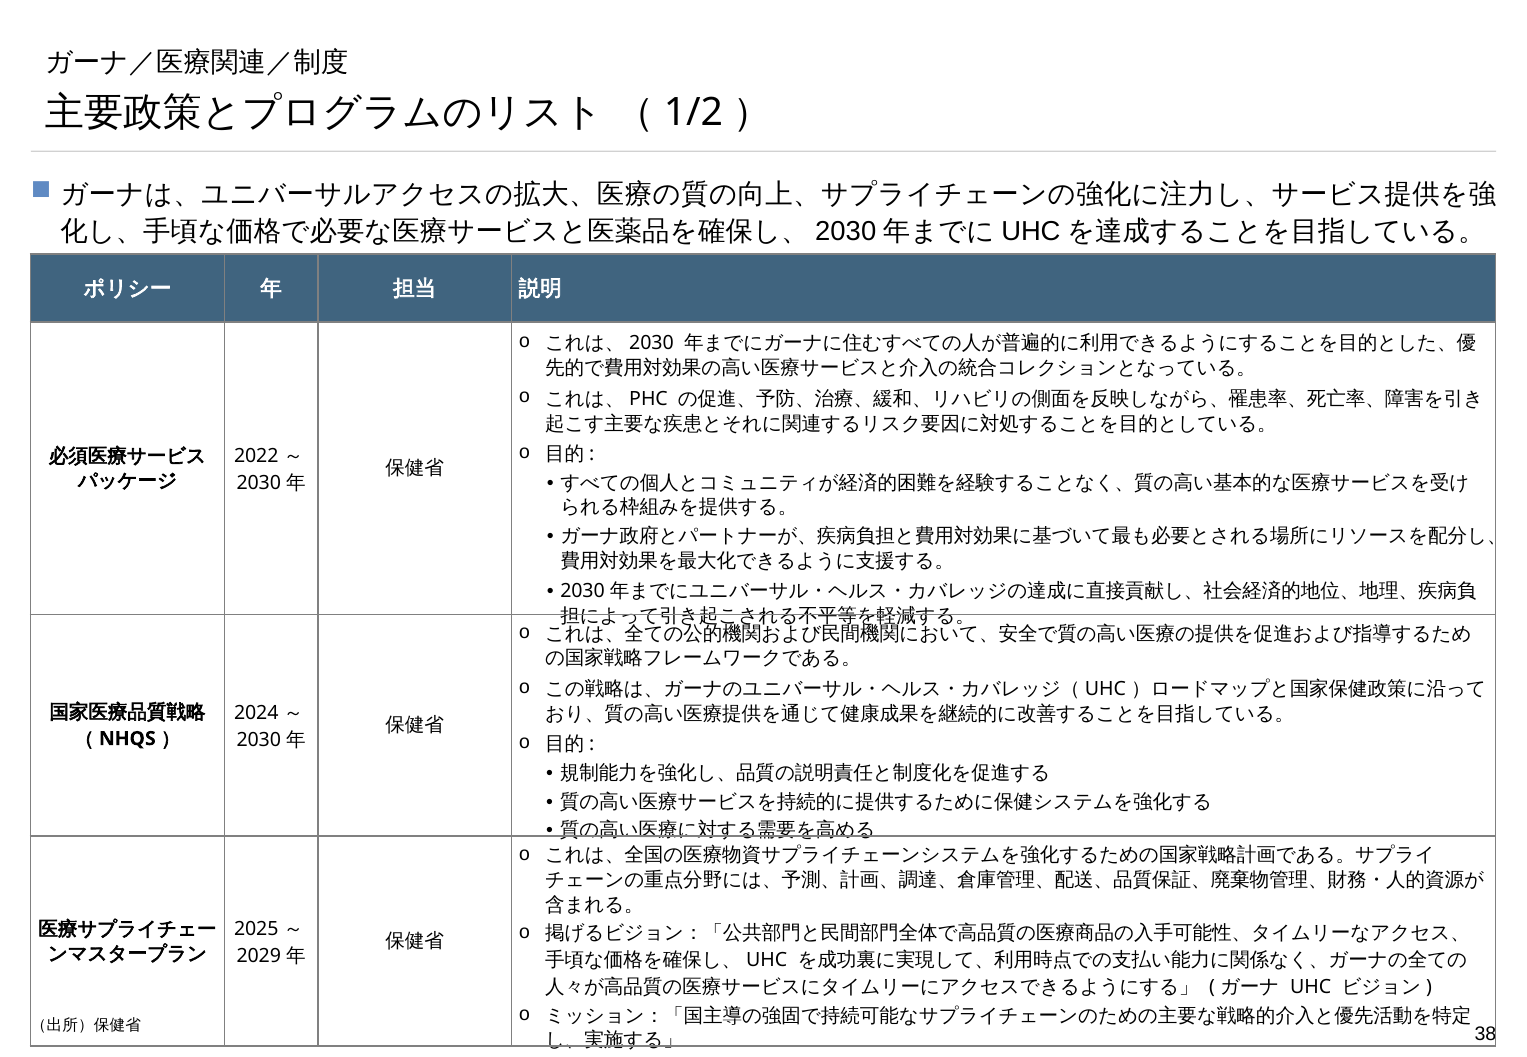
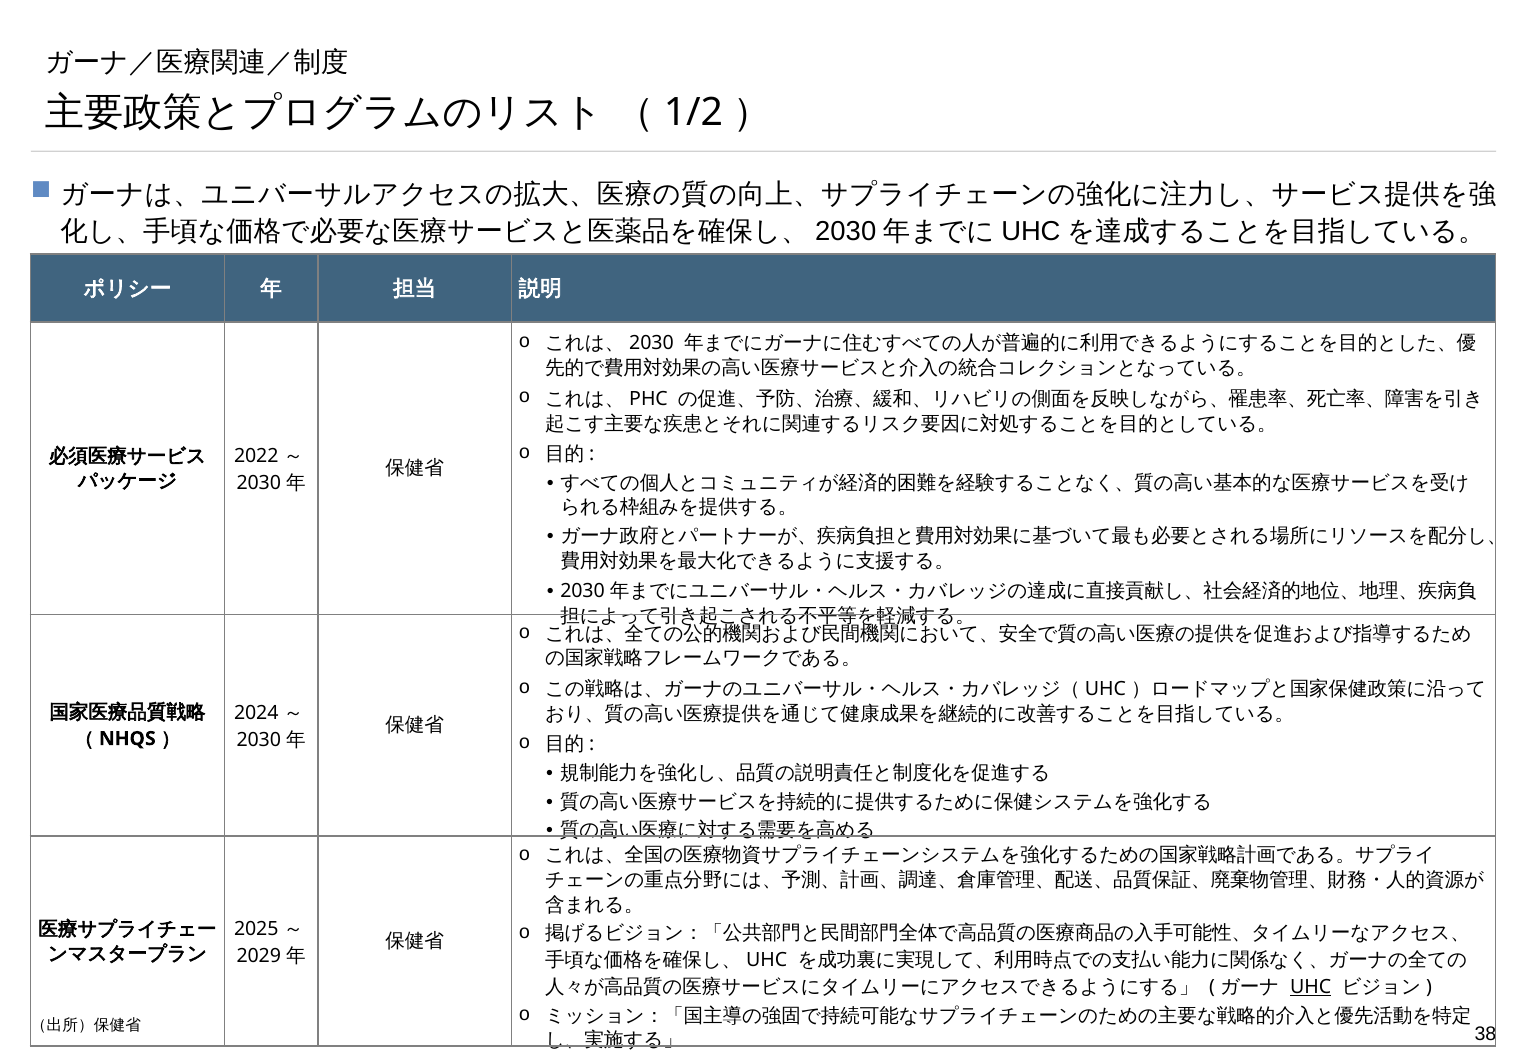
UHC underline: none -> present (1311, 987)
